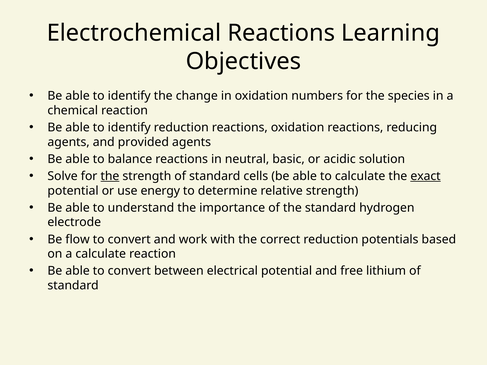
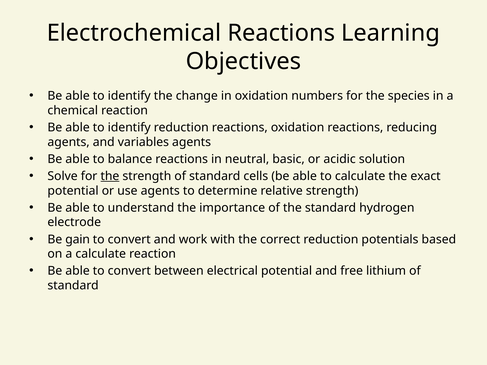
provided: provided -> variables (143, 142)
exact underline: present -> none (426, 176)
use energy: energy -> agents (160, 191)
flow: flow -> gain (78, 239)
